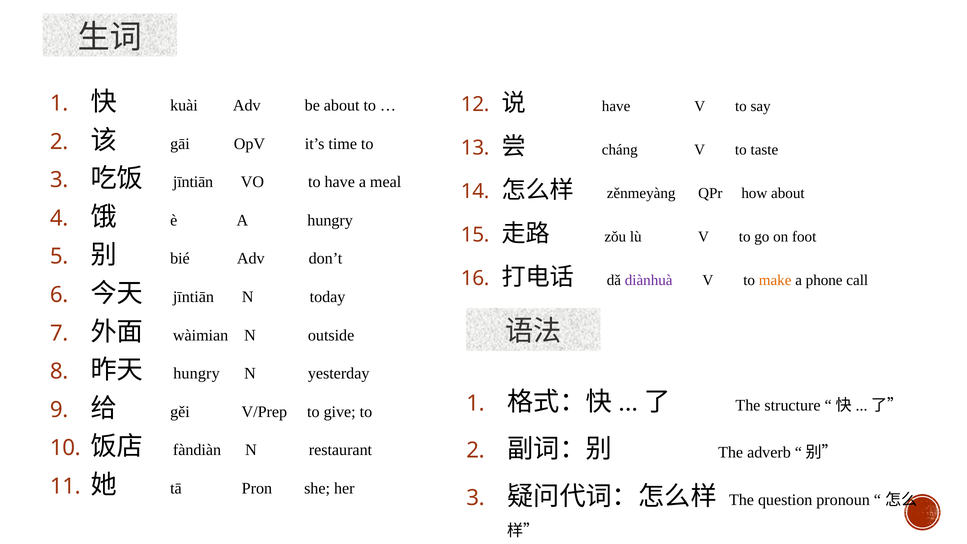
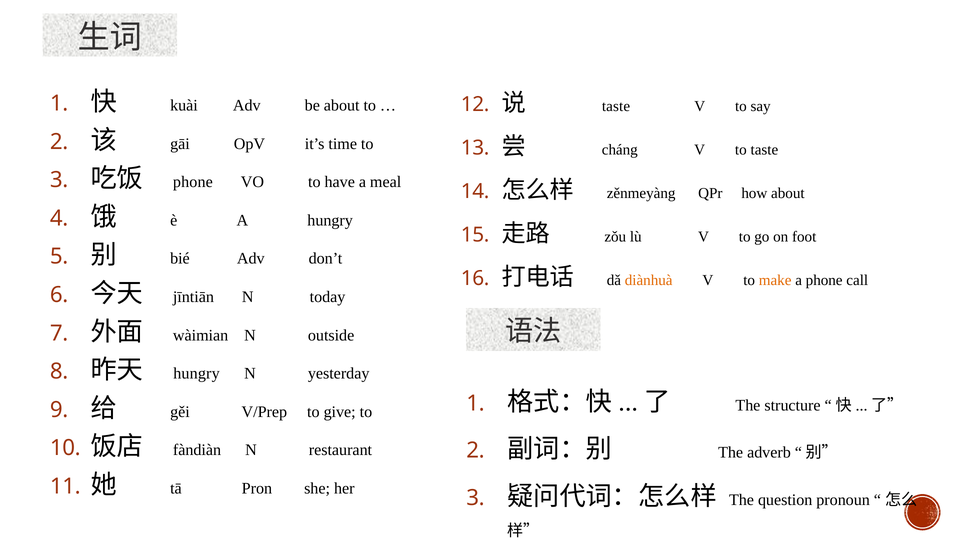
have: have -> taste (616, 106)
jīntiān: jīntiān -> phone (193, 182)
diànhuà colour: purple -> orange (649, 280)
